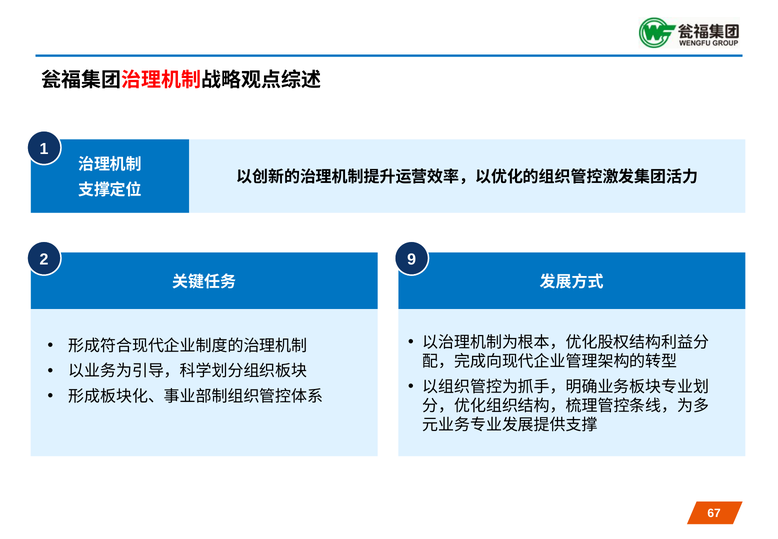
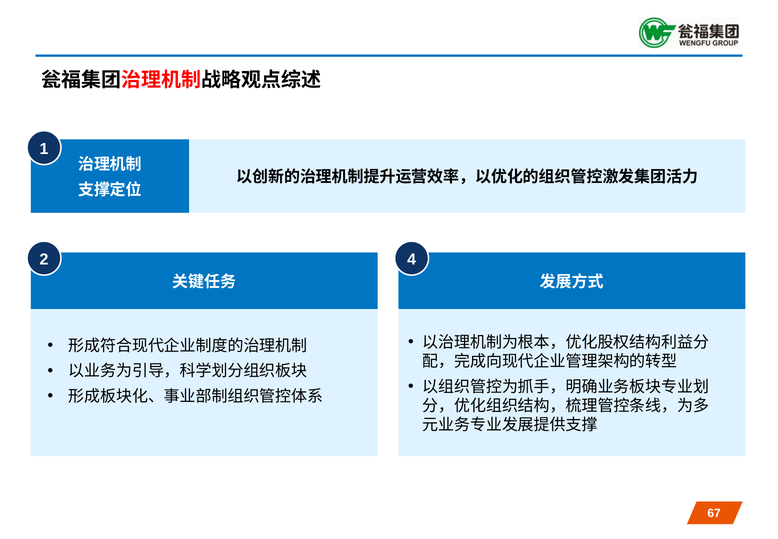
9: 9 -> 4 (412, 259)
